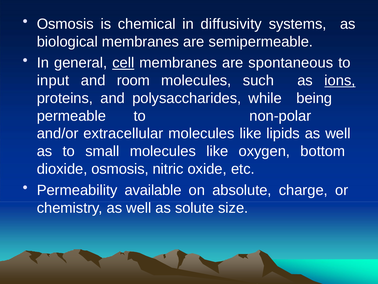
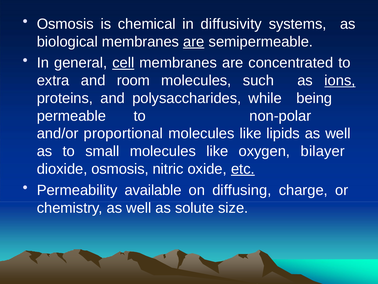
are underline: none -> present (194, 42)
spontaneous: spontaneous -> concentrated (291, 63)
input: input -> extra (53, 80)
extracellular: extracellular -> proportional (123, 133)
bottom: bottom -> bilayer (323, 151)
etc underline: none -> present (243, 169)
absolute: absolute -> diffusing (242, 190)
